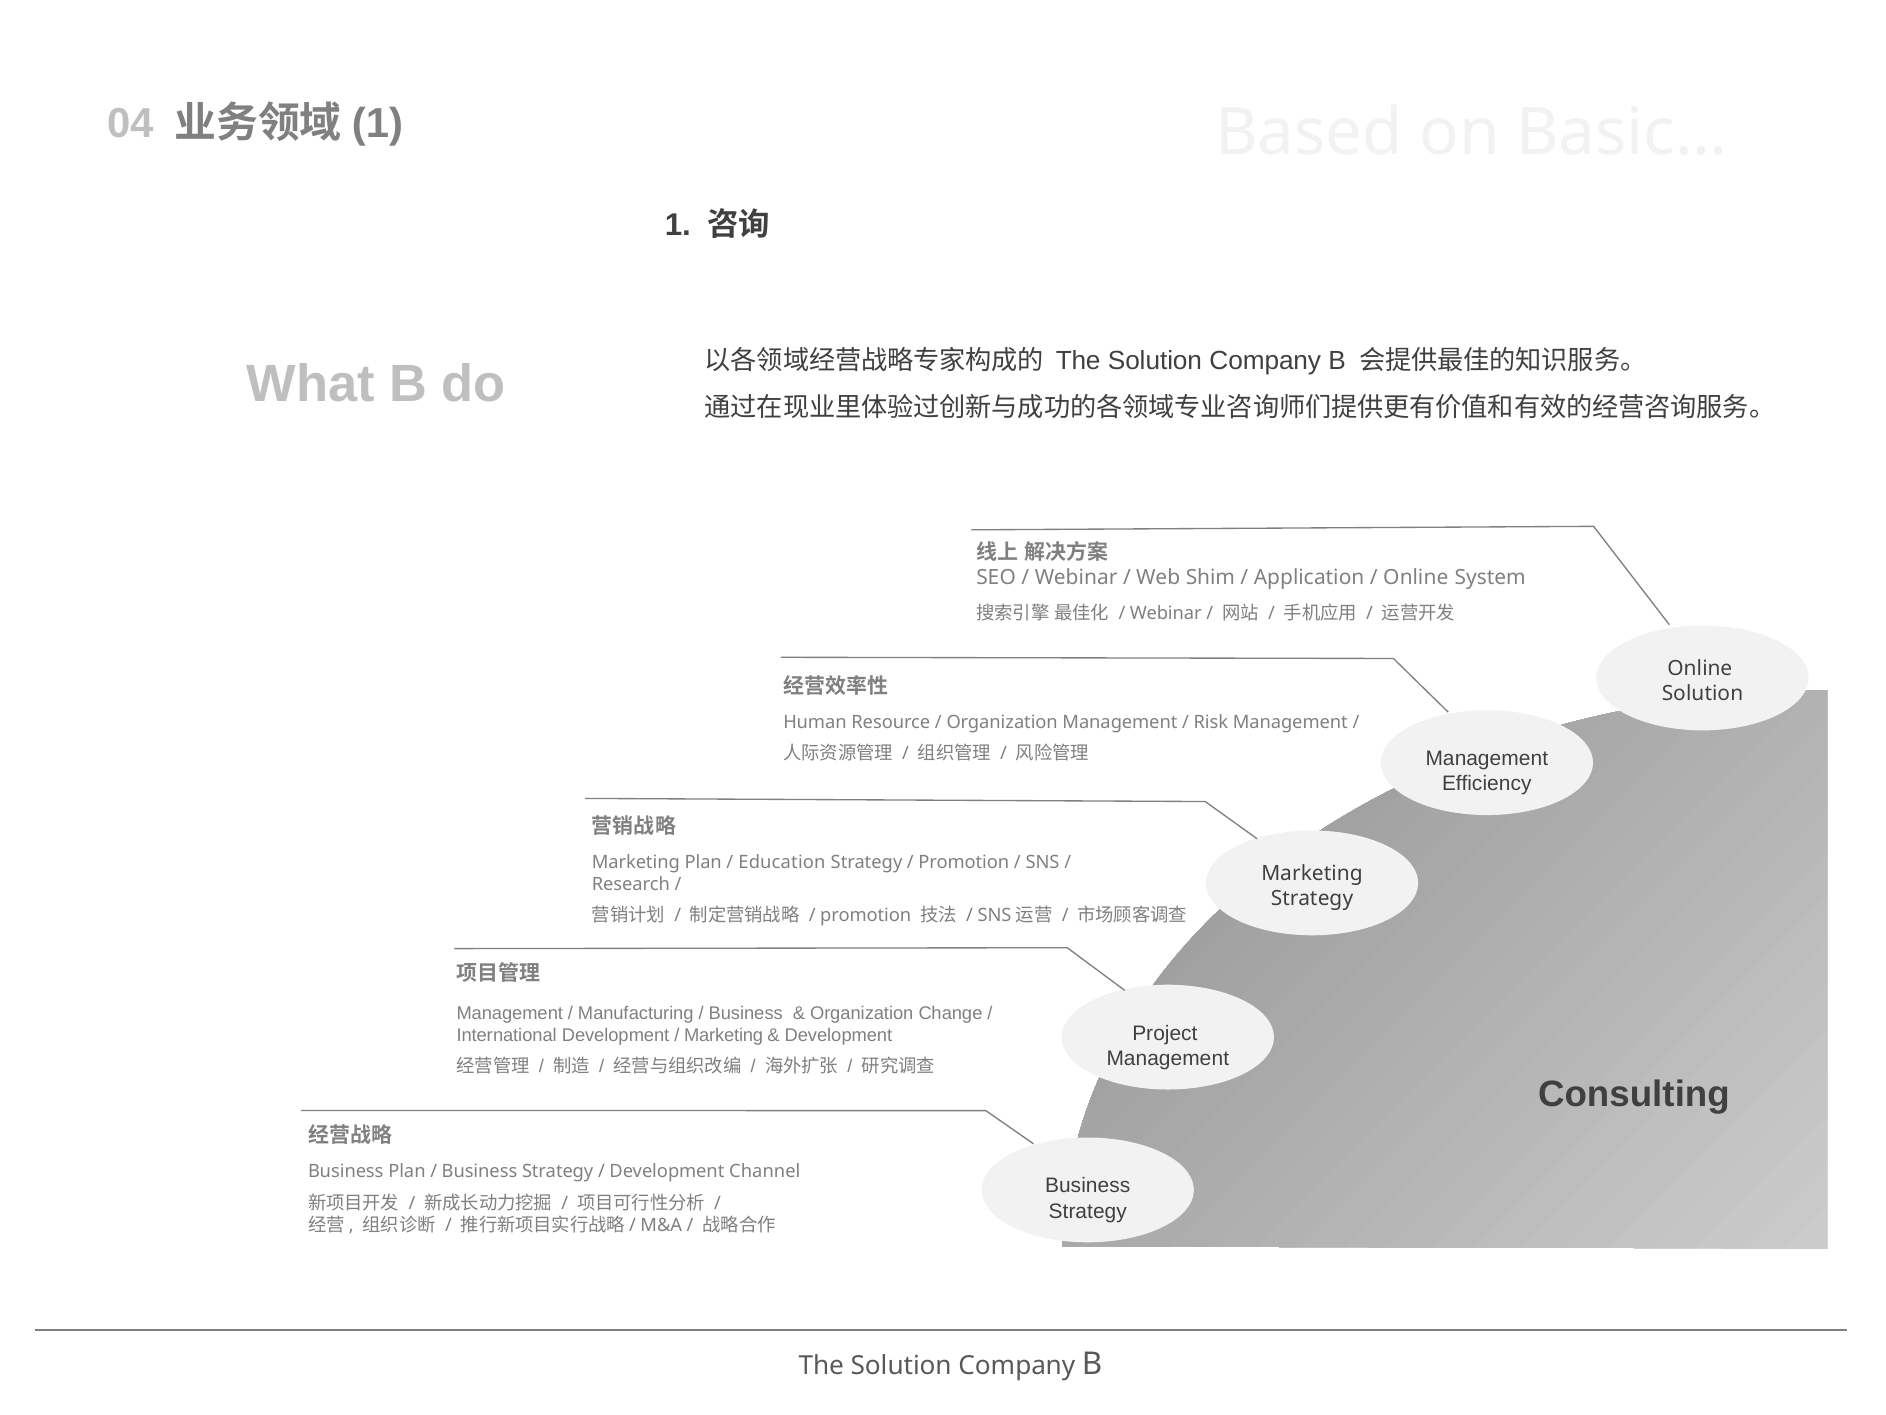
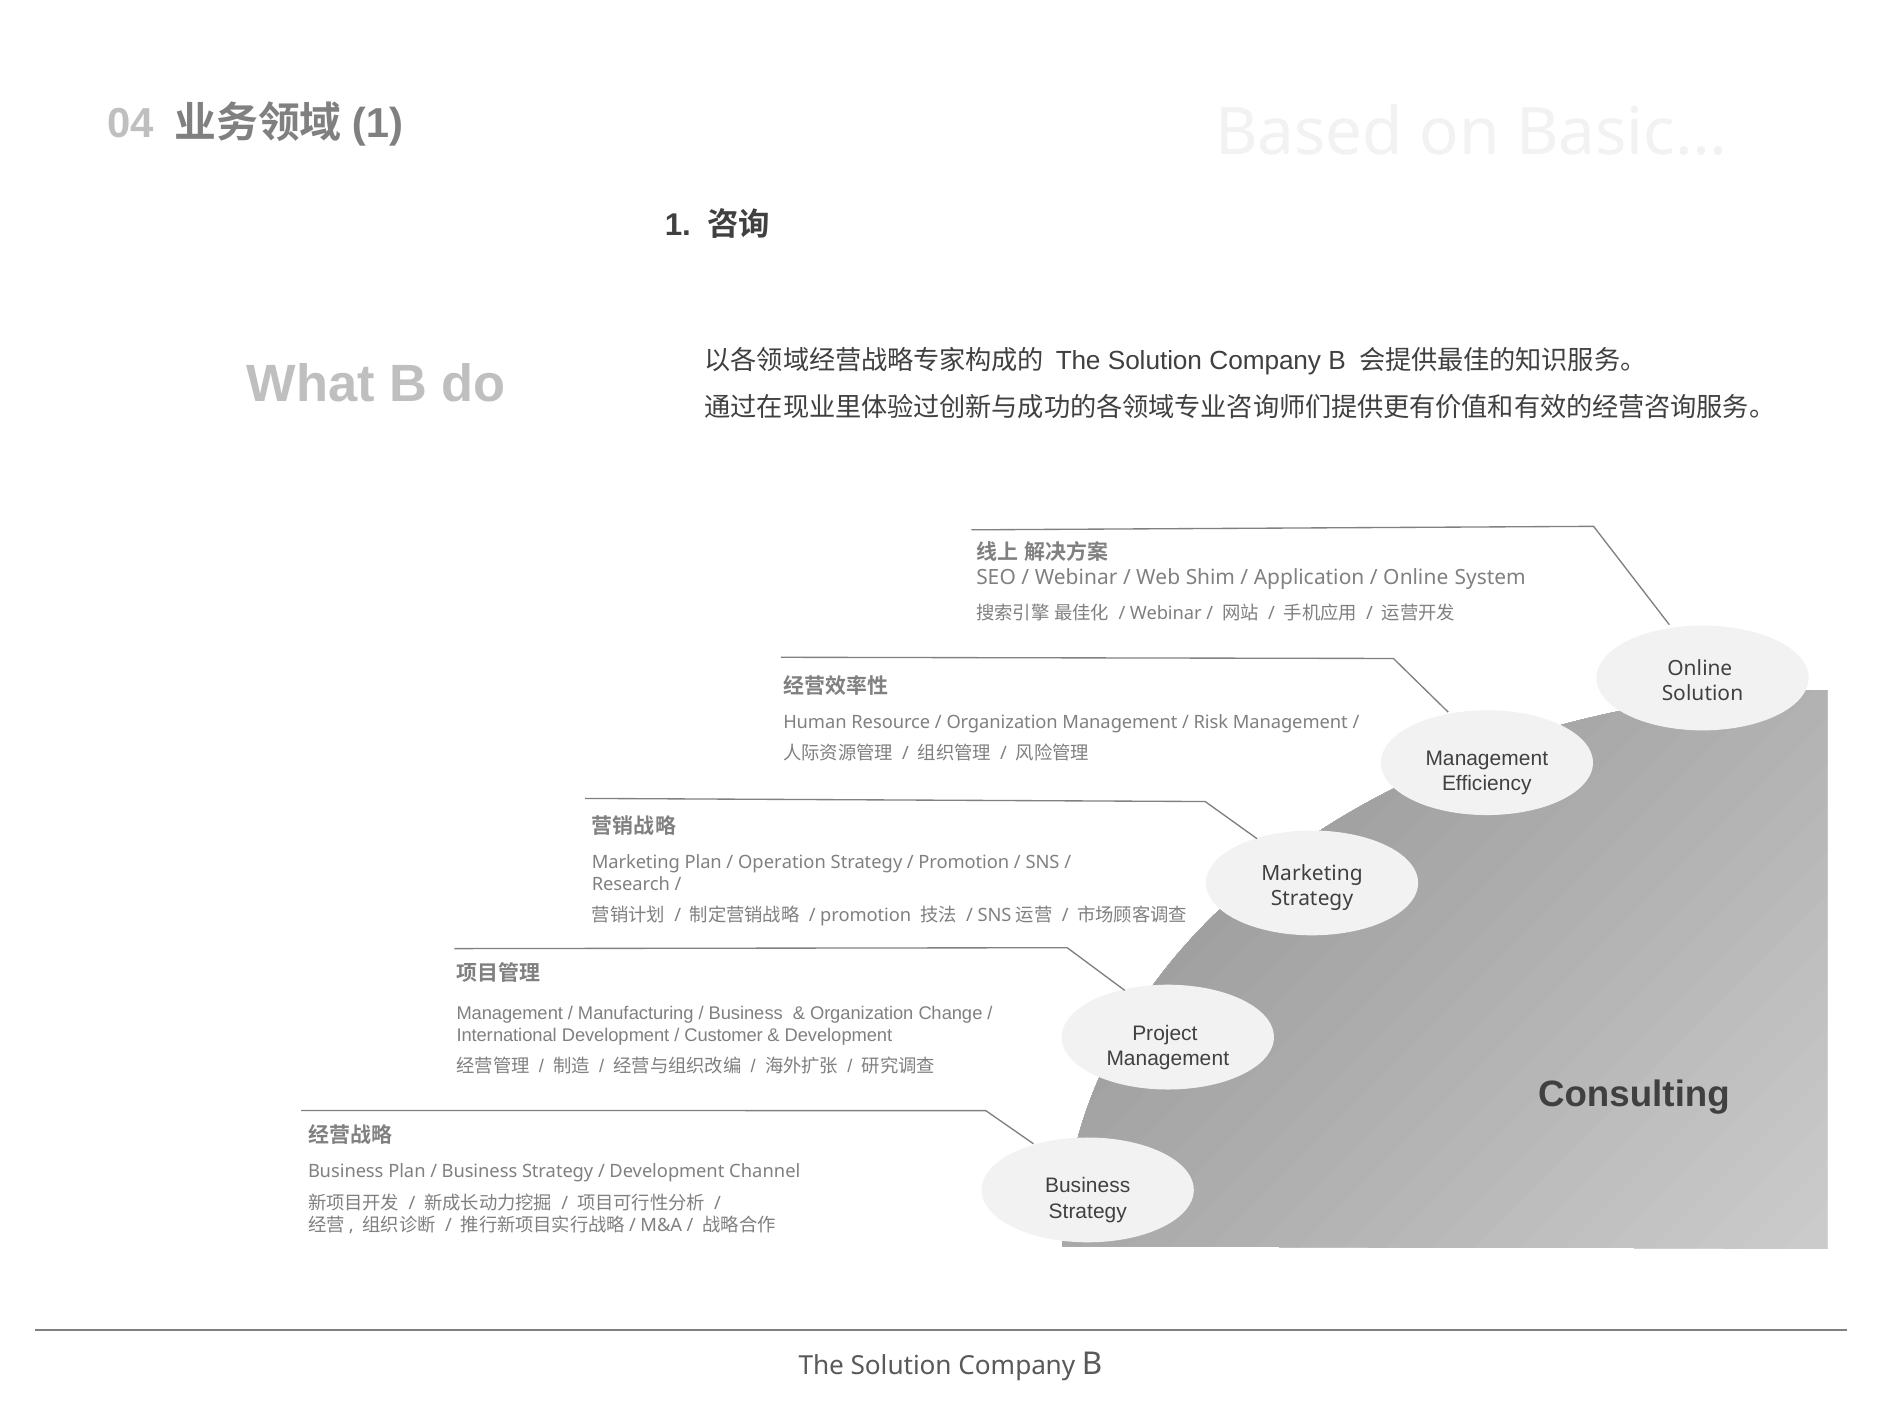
Education: Education -> Operation (782, 862)
Marketing: Marketing -> Customer (724, 1035)
